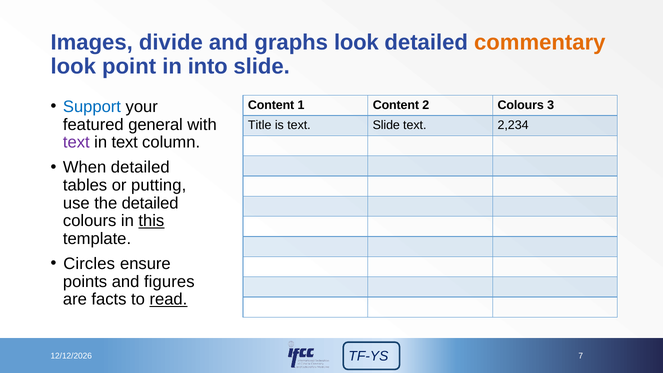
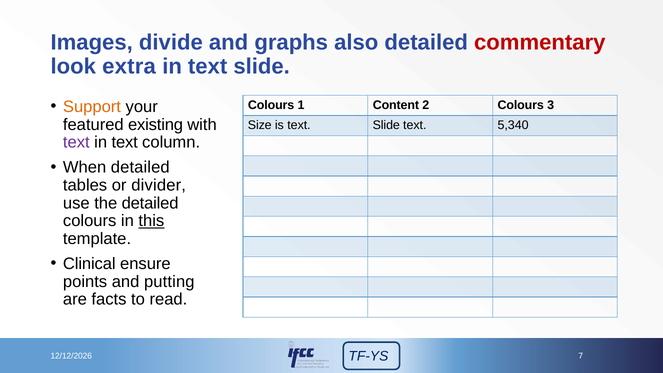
graphs look: look -> also (356, 43)
commentary colour: orange -> red (540, 43)
point: point -> extra (129, 67)
into: into -> text (208, 67)
Support colour: blue -> orange (92, 107)
Content: Content -> Colours (271, 105)
general: general -> existing (156, 125)
Title: Title -> Size (260, 125)
2,234: 2,234 -> 5,340 (513, 125)
putting: putting -> divider (159, 185)
Circles: Circles -> Clinical (89, 264)
figures: figures -> putting (169, 281)
read underline: present -> none (168, 299)
